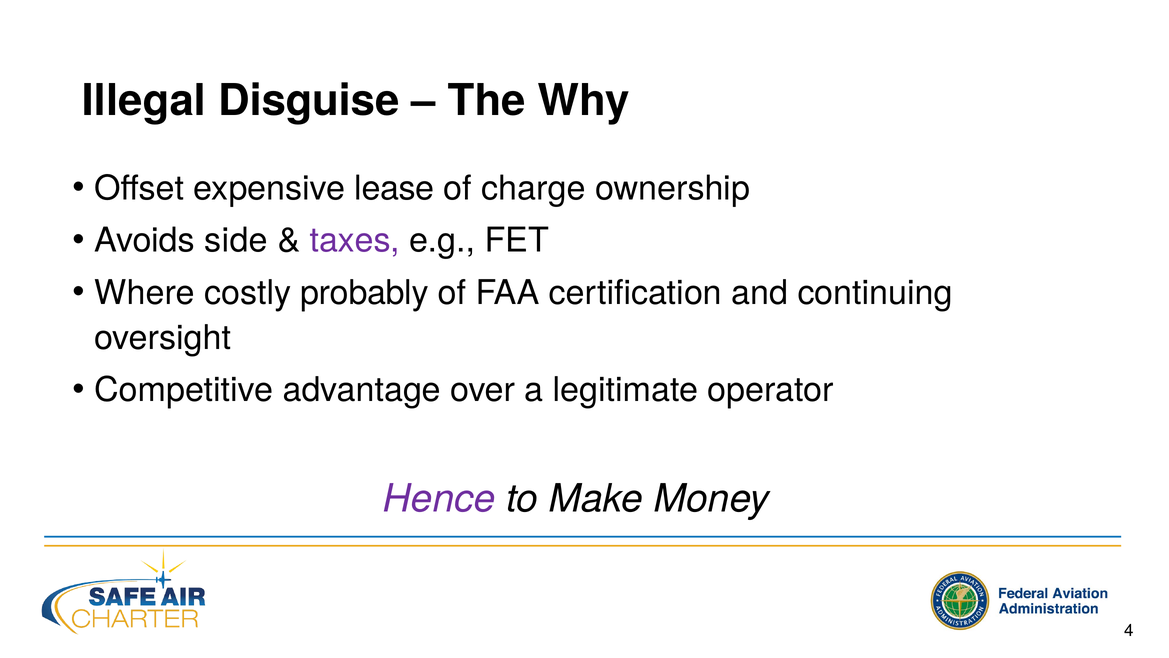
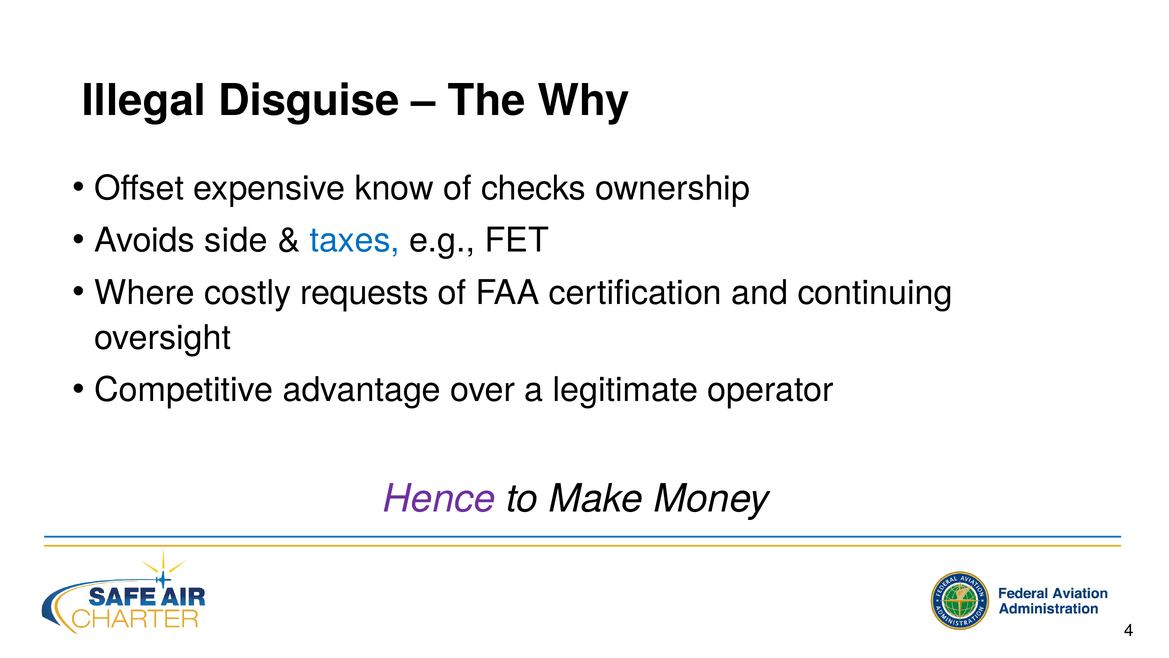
lease: lease -> know (394, 188)
charge: charge -> checks (533, 188)
taxes colour: purple -> blue (355, 241)
probably: probably -> requests (365, 293)
